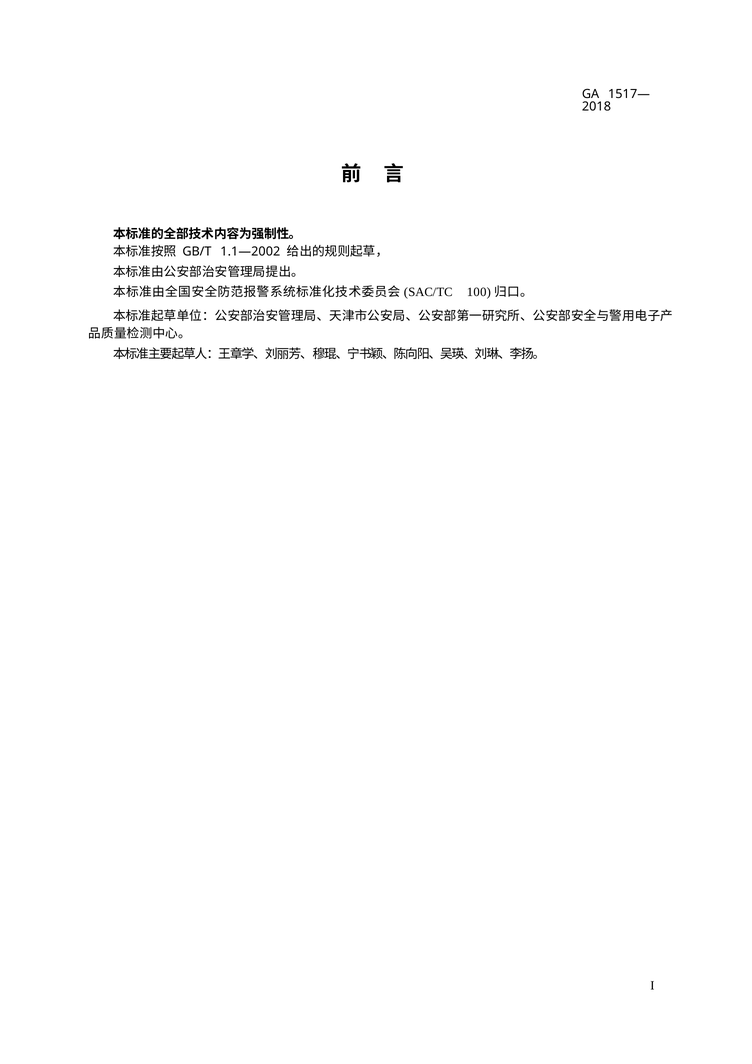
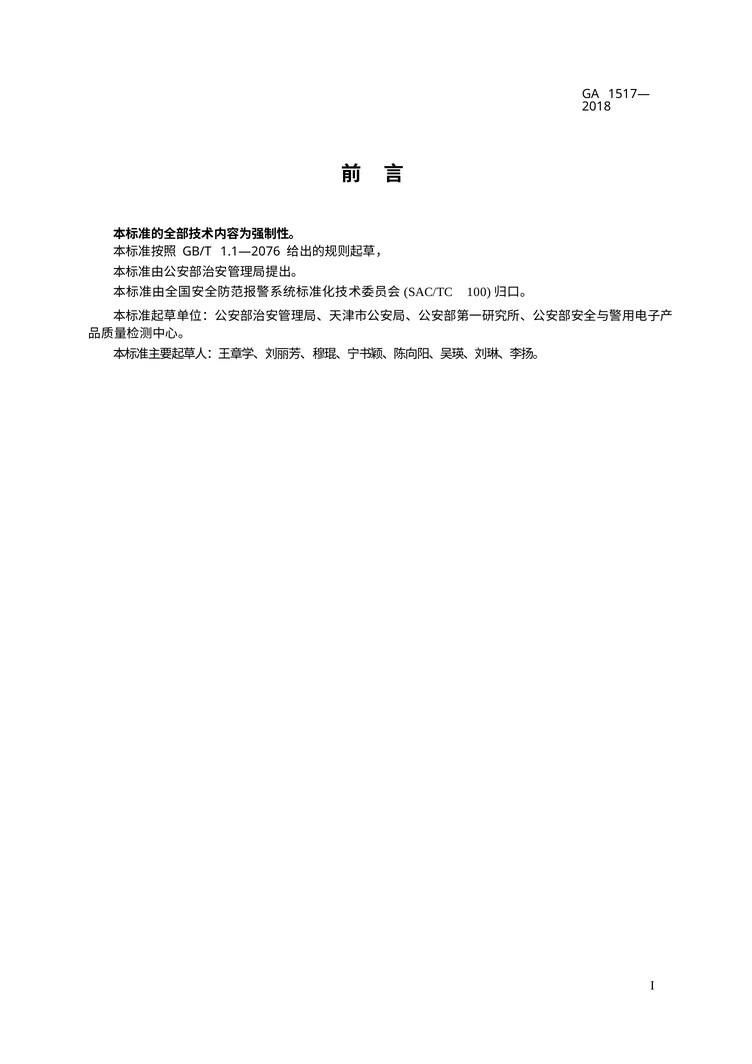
1.1—2002: 1.1—2002 -> 1.1—2076 (250, 252)
